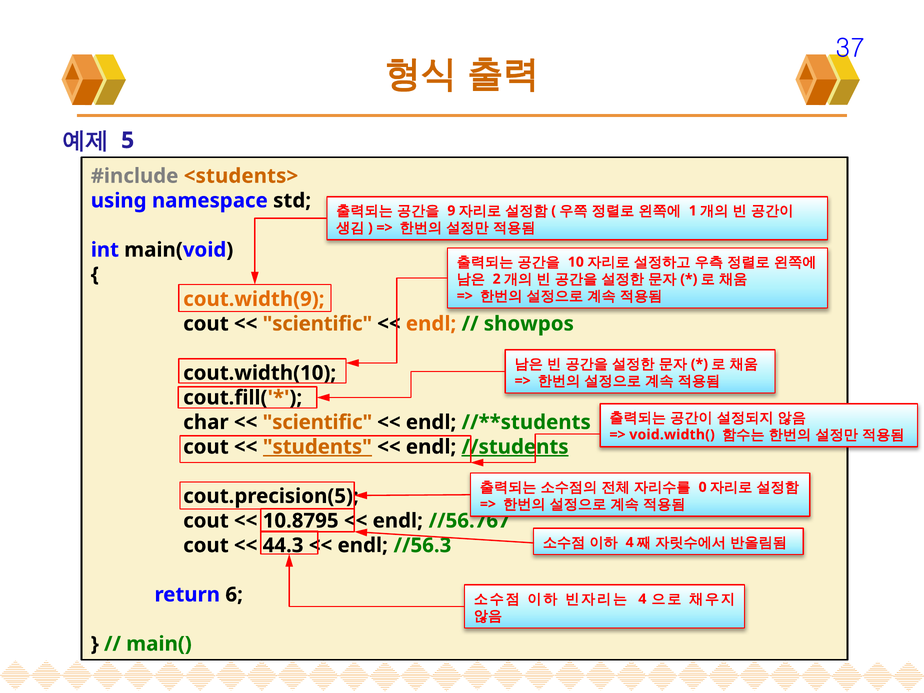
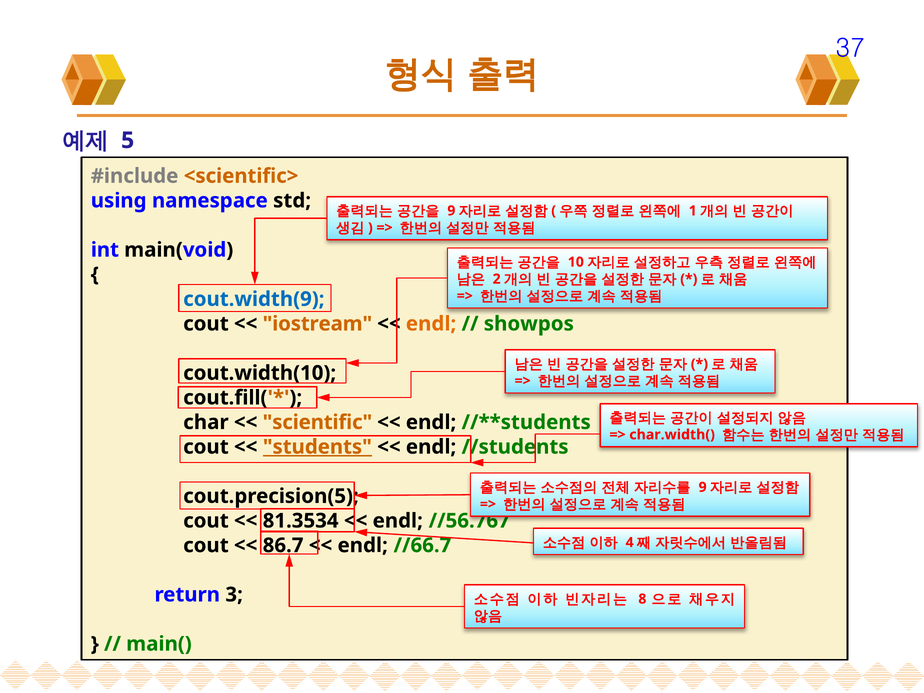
<students>: <students> -> <scientific> (241, 176)
cout.width(9 colour: orange -> blue (254, 299)
scientific: scientific -> iostream (317, 324)
void.width(: void.width( -> char.width( (672, 435)
//students underline: present -> none (515, 447)
0: 0 -> 9 (703, 487)
10.8795: 10.8795 -> 81.3534 (301, 521)
44.3: 44.3 -> 86.7 (283, 545)
//56.3: //56.3 -> //66.7 (422, 545)
6: 6 -> 3 (234, 595)
4: 4 -> 8 (642, 599)
